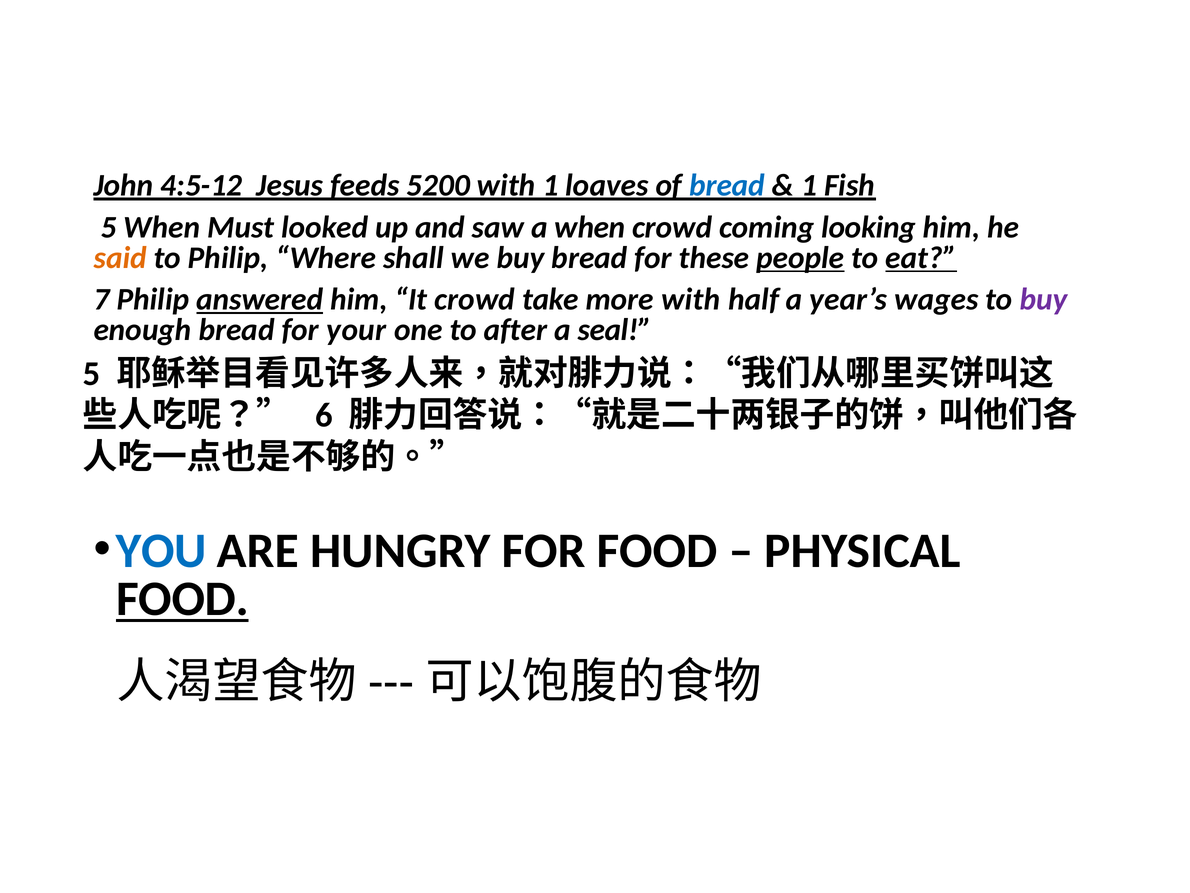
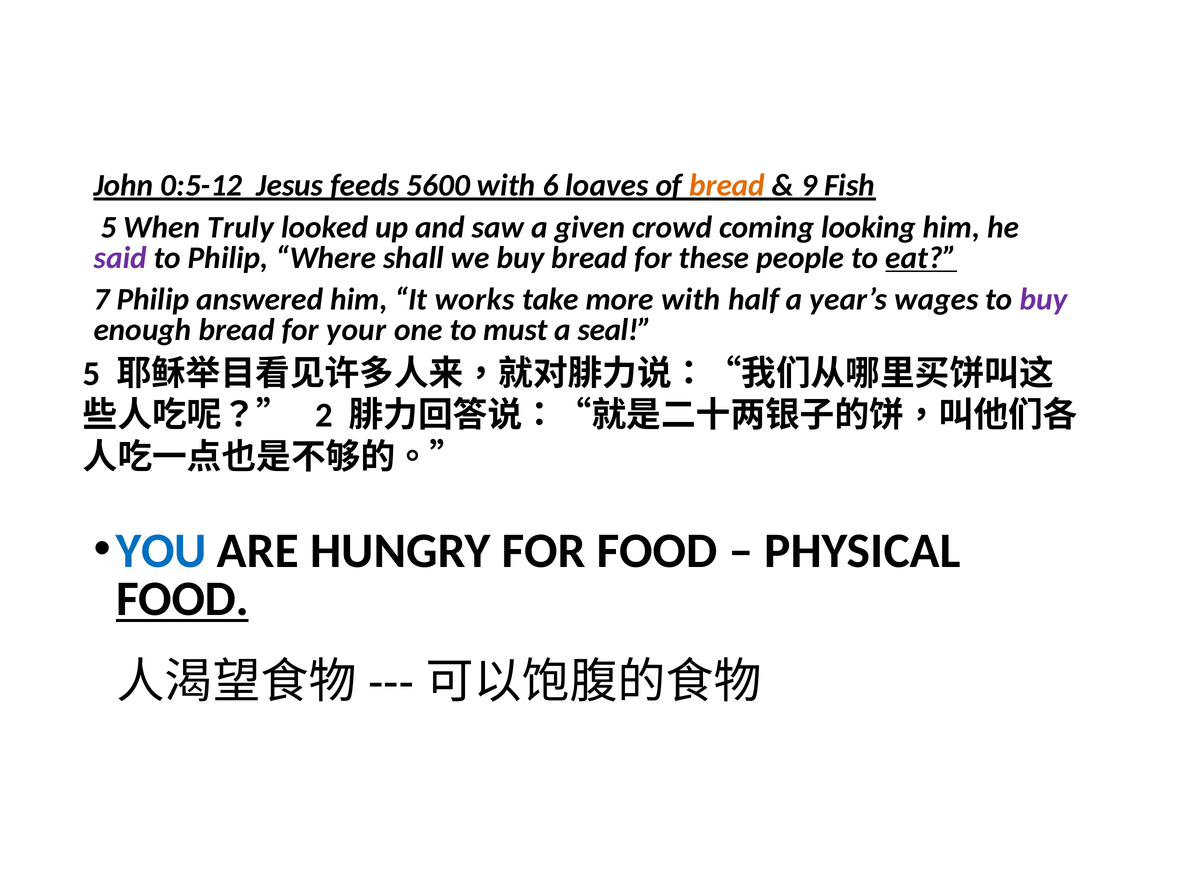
4:5-12: 4:5-12 -> 0:5-12 (201, 185)
5200: 5200 -> 5600 (438, 185)
with 1: 1 -> 6 (550, 185)
bread colour: blue -> orange (727, 185)
1: 1 -> 9 (809, 185)
Must: Must -> Truly (241, 227)
a when: when -> given (590, 227)
said colour: orange -> purple (120, 258)
people underline: present -> none (800, 258)
answered underline: present -> none (260, 299)
It crowd: crowd -> works (475, 299)
after: after -> must (515, 330)
6: 6 -> 2 (324, 415)
